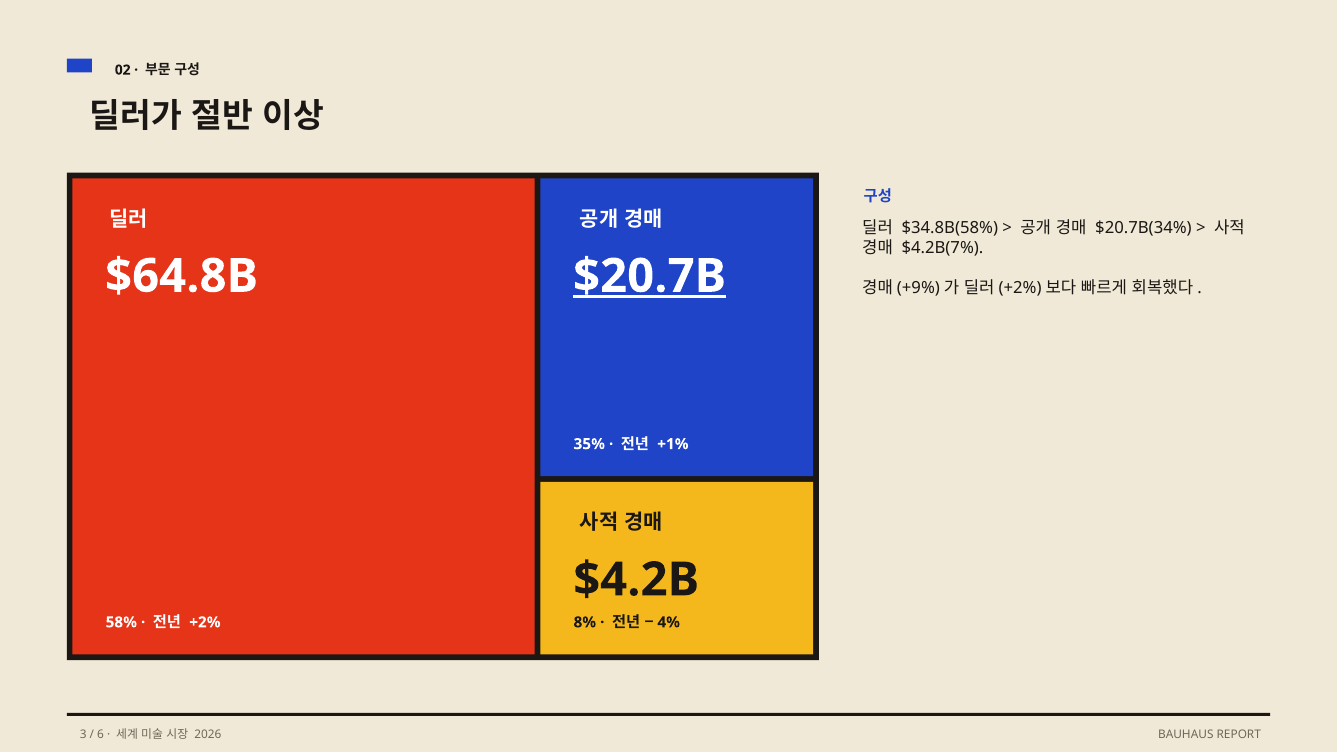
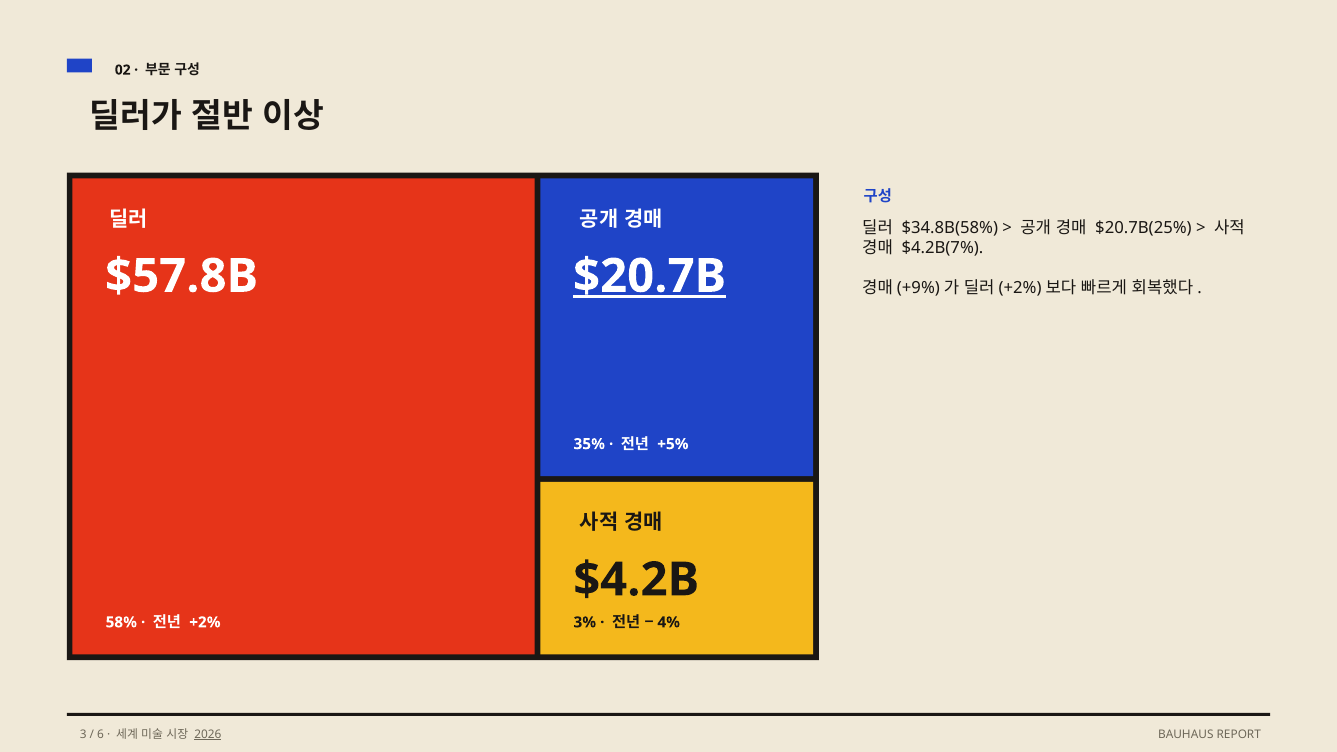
$20.7B(34%: $20.7B(34% -> $20.7B(25% (1143, 228)
$64.8B: $64.8B -> $57.8B (182, 276)
+1%: +1% -> +5% (673, 444)
8%: 8% -> 3% (585, 622)
2026 underline: none -> present (208, 734)
